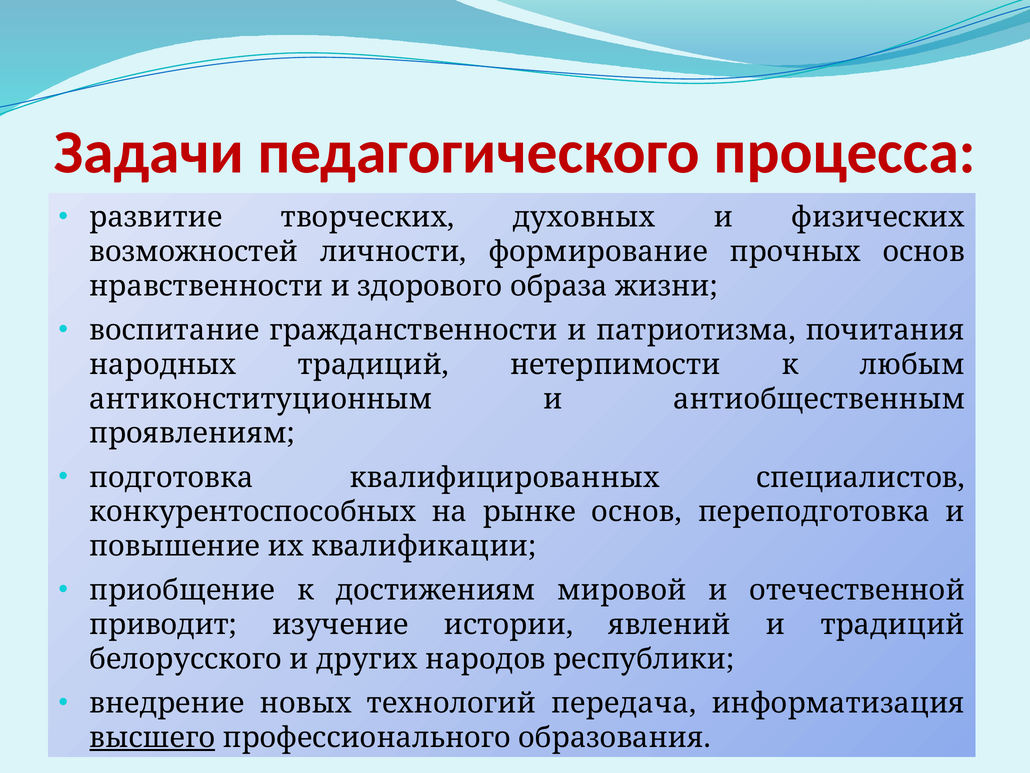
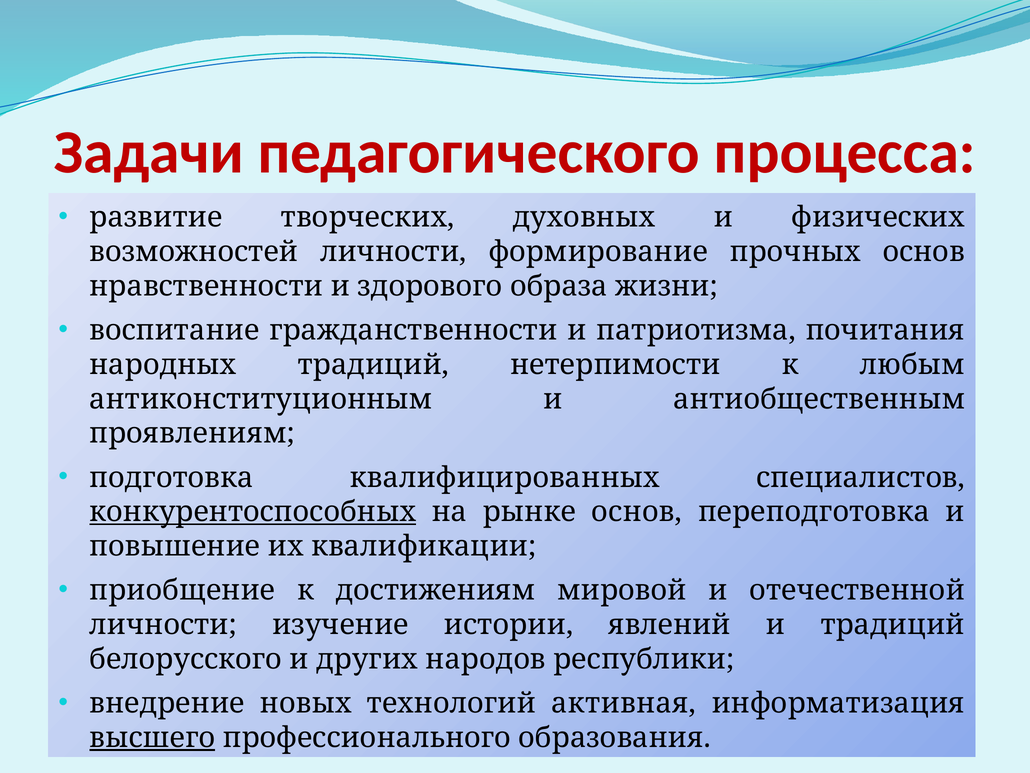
конкурентоспособных underline: none -> present (253, 512)
приводит: приводит -> личности (163, 624)
передача: передача -> активная (624, 703)
